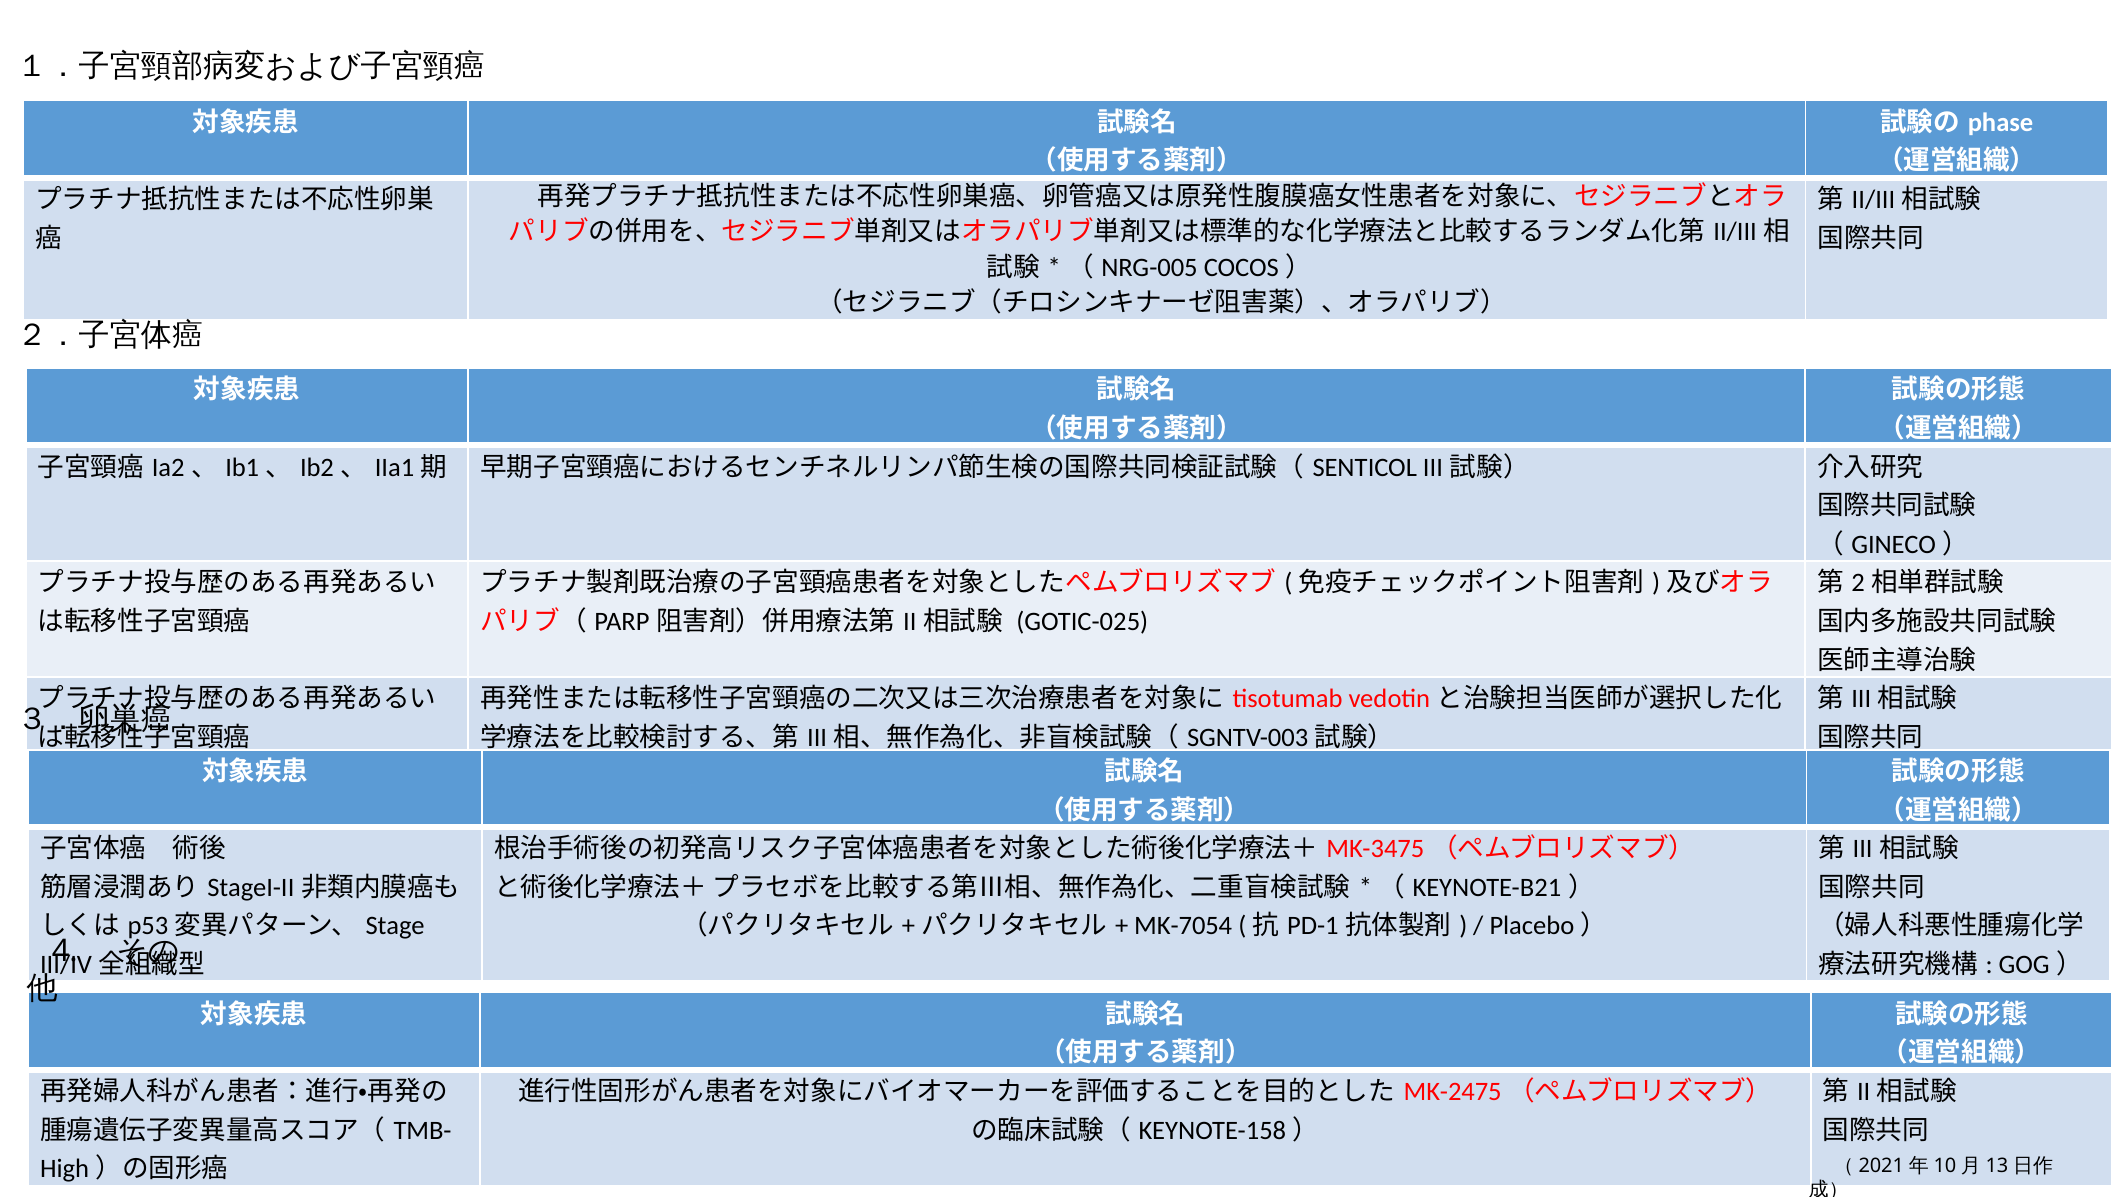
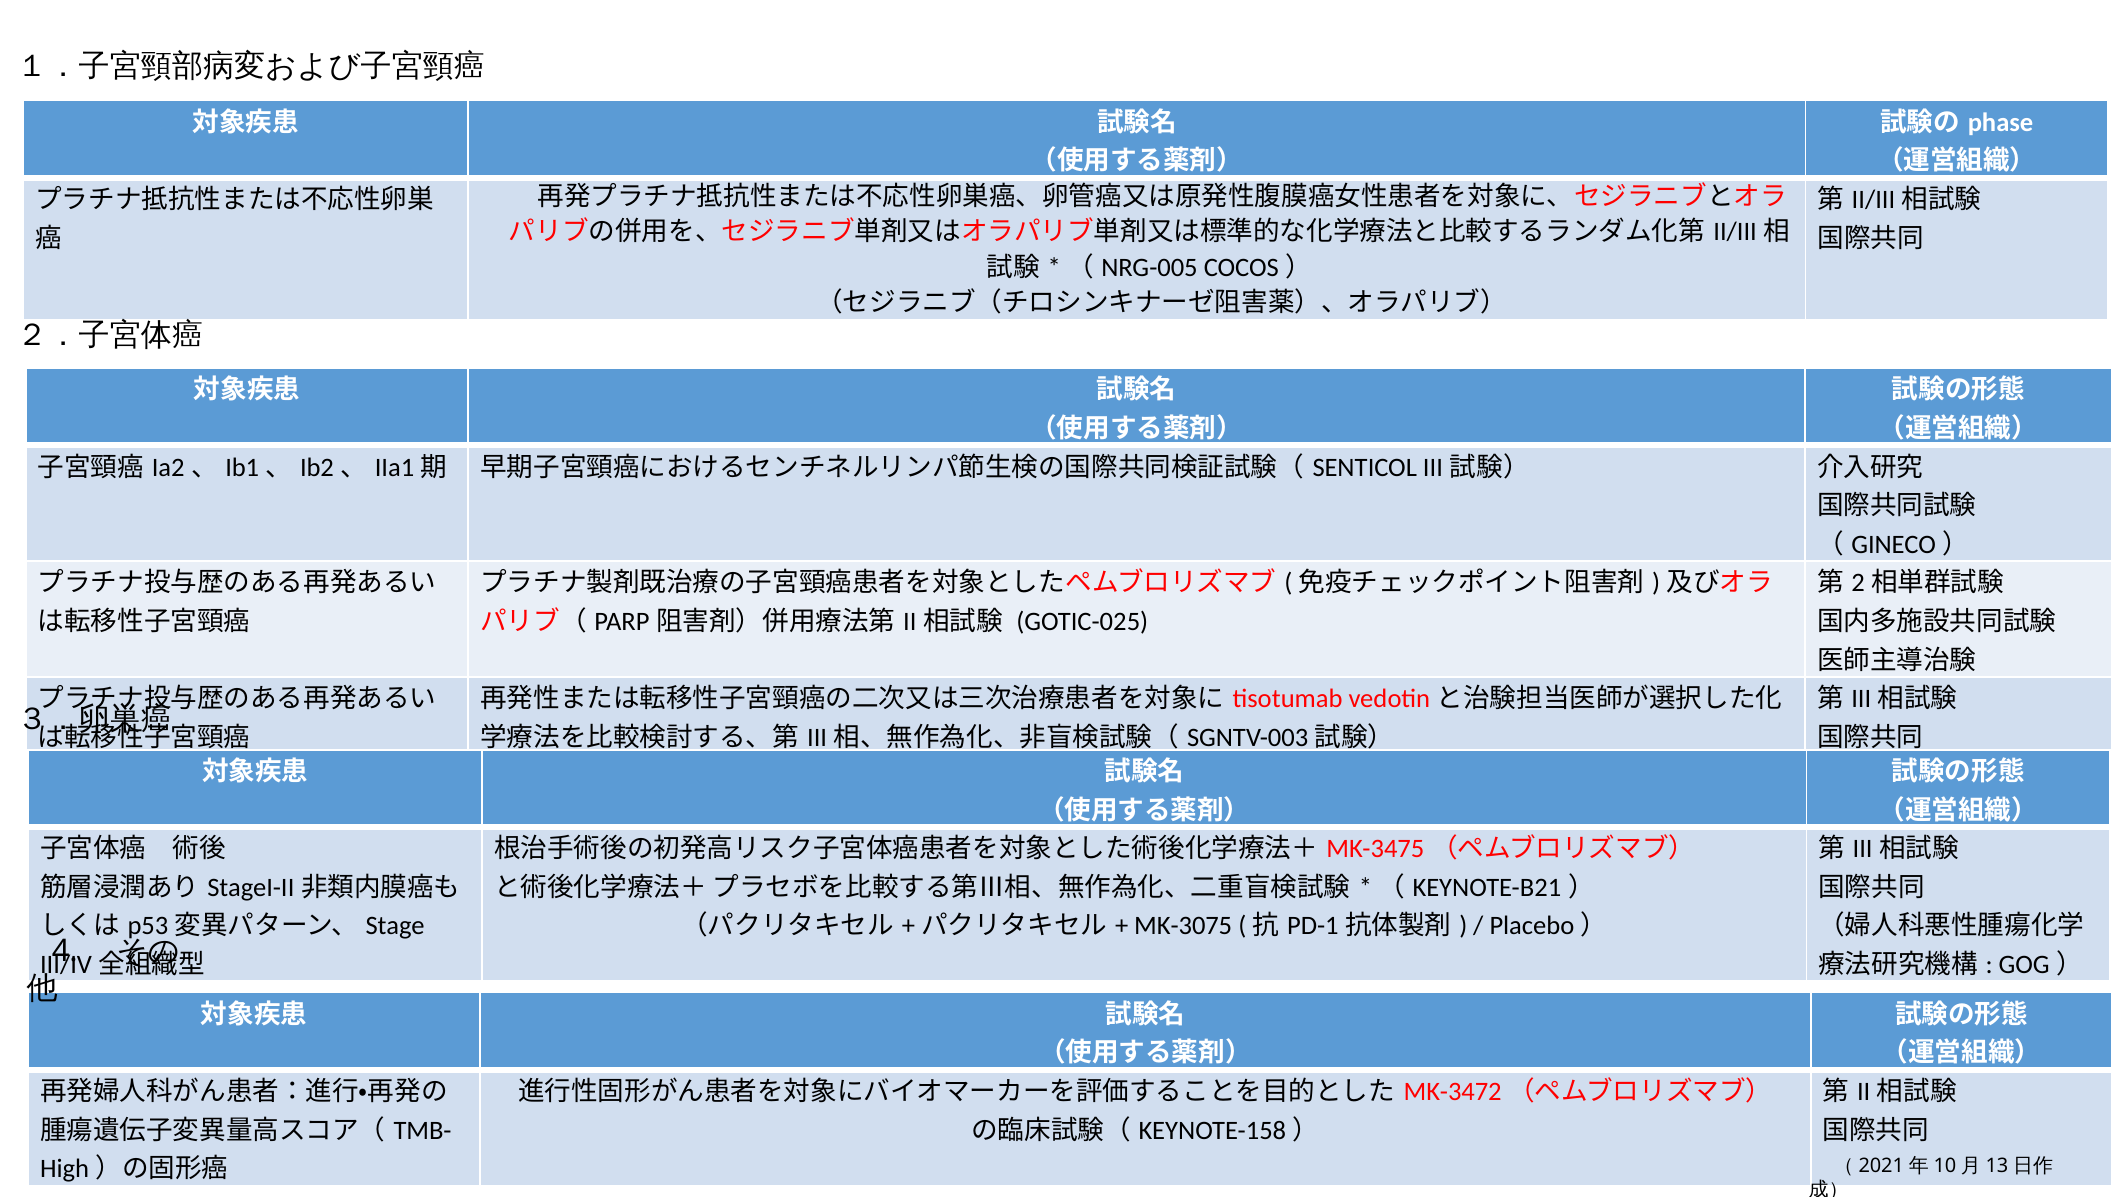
MK-7054: MK-7054 -> MK-3075 (1183, 926)
MK-2475: MK-2475 -> MK-3472 (1453, 1092)
